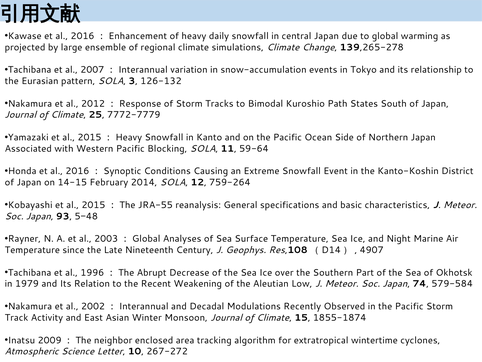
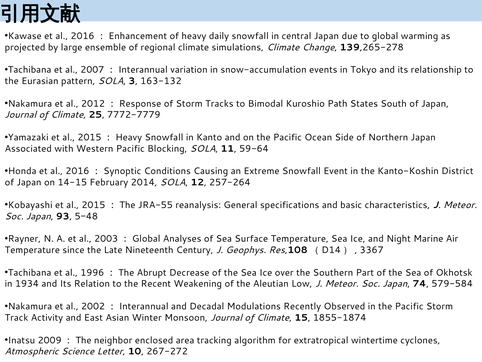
126-132: 126-132 -> 163-132 (161, 81)
759-264: 759-264 -> 257-264 (230, 182)
4907: 4907 -> 3367 (372, 250)
1979: 1979 -> 1934 (27, 284)
